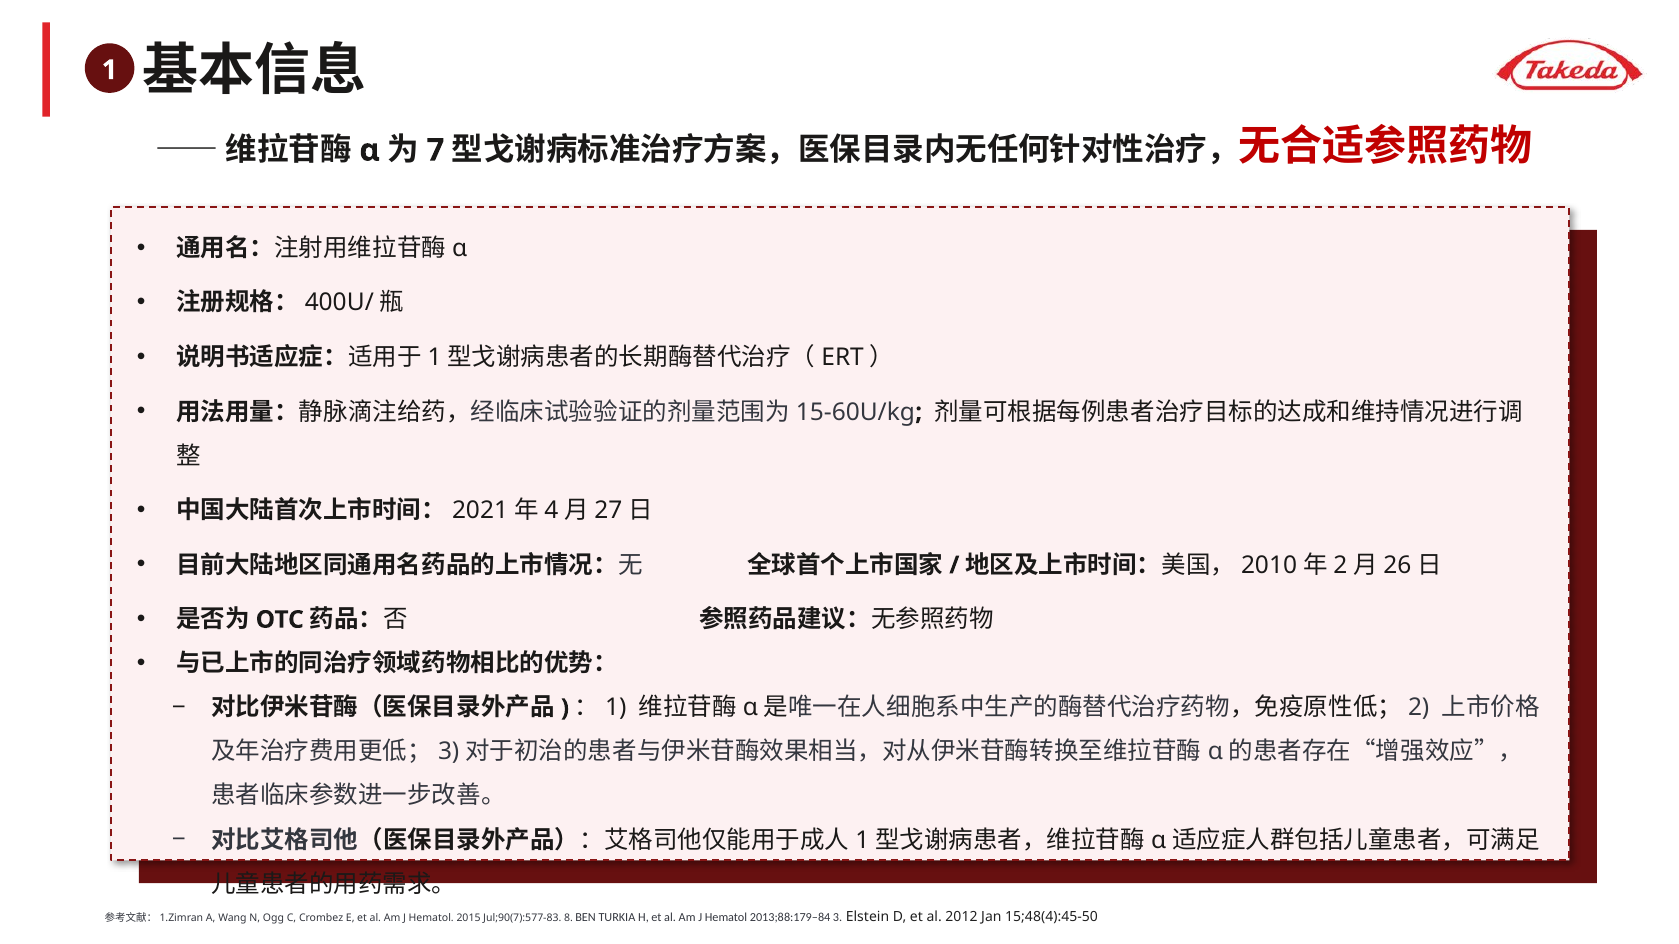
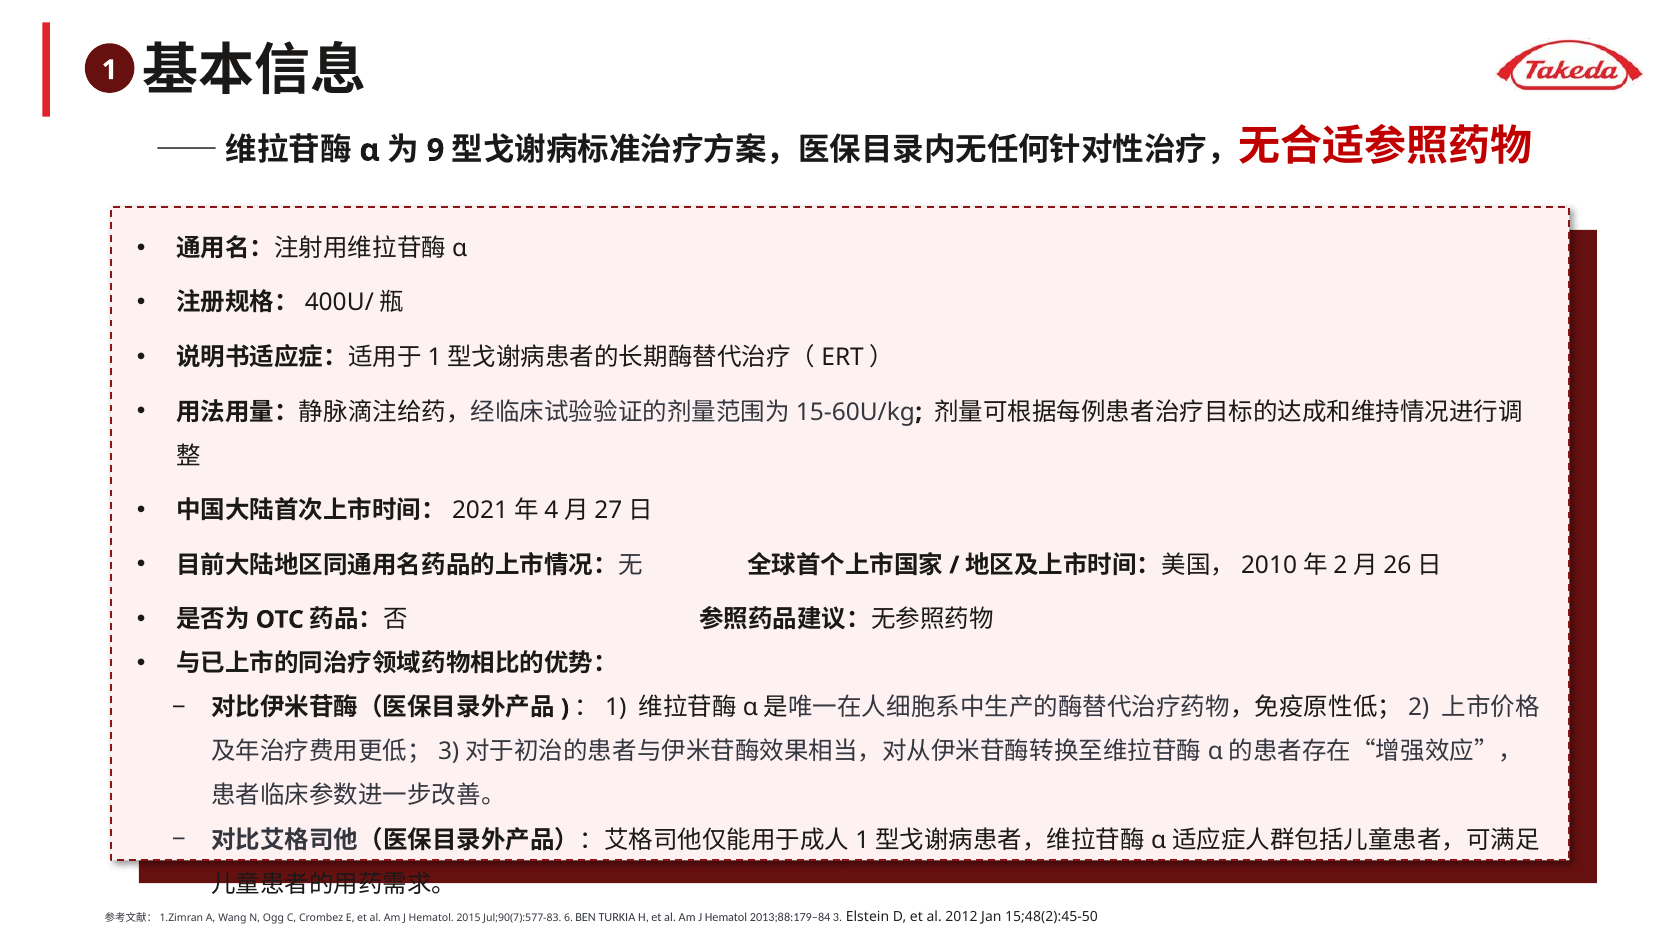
7: 7 -> 9 (435, 150)
8: 8 -> 6 (569, 919)
15;48(4):45-50: 15;48(4):45-50 -> 15;48(2):45-50 (1052, 917)
